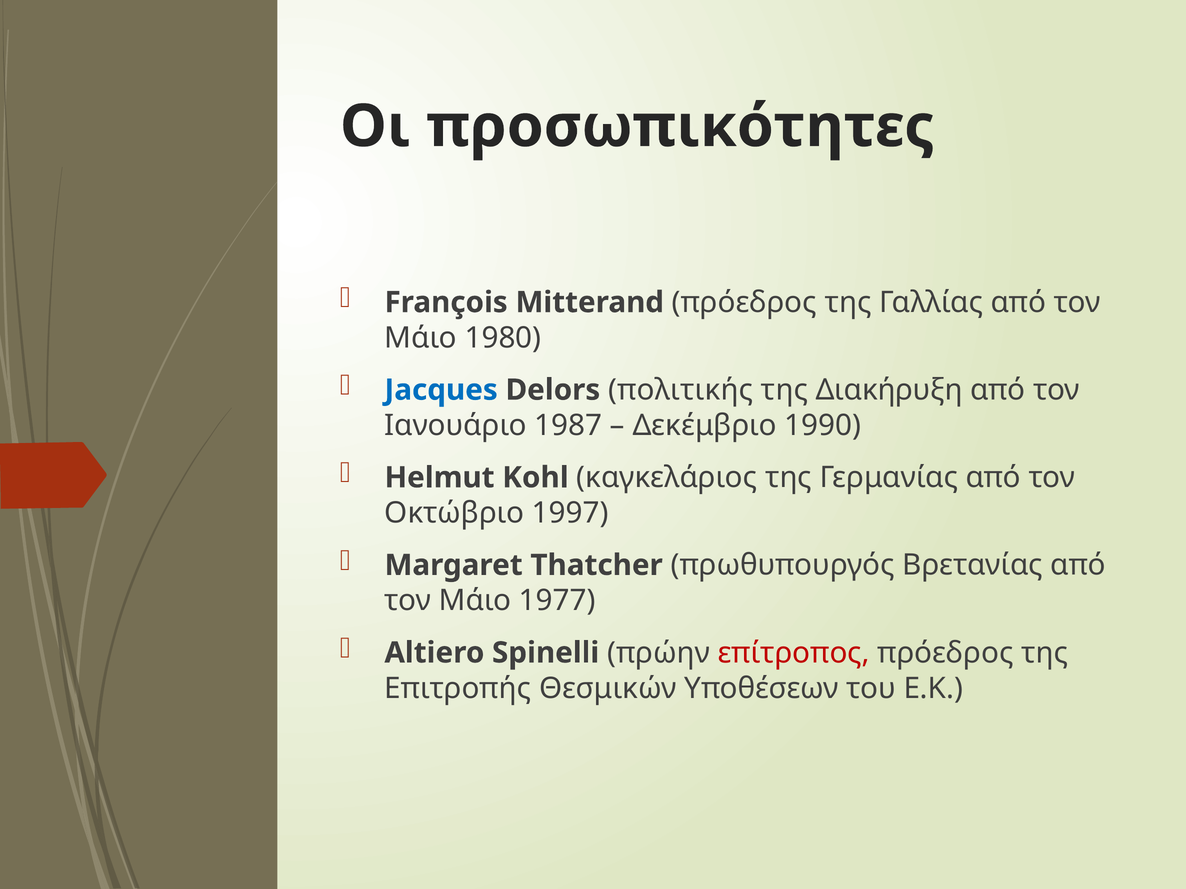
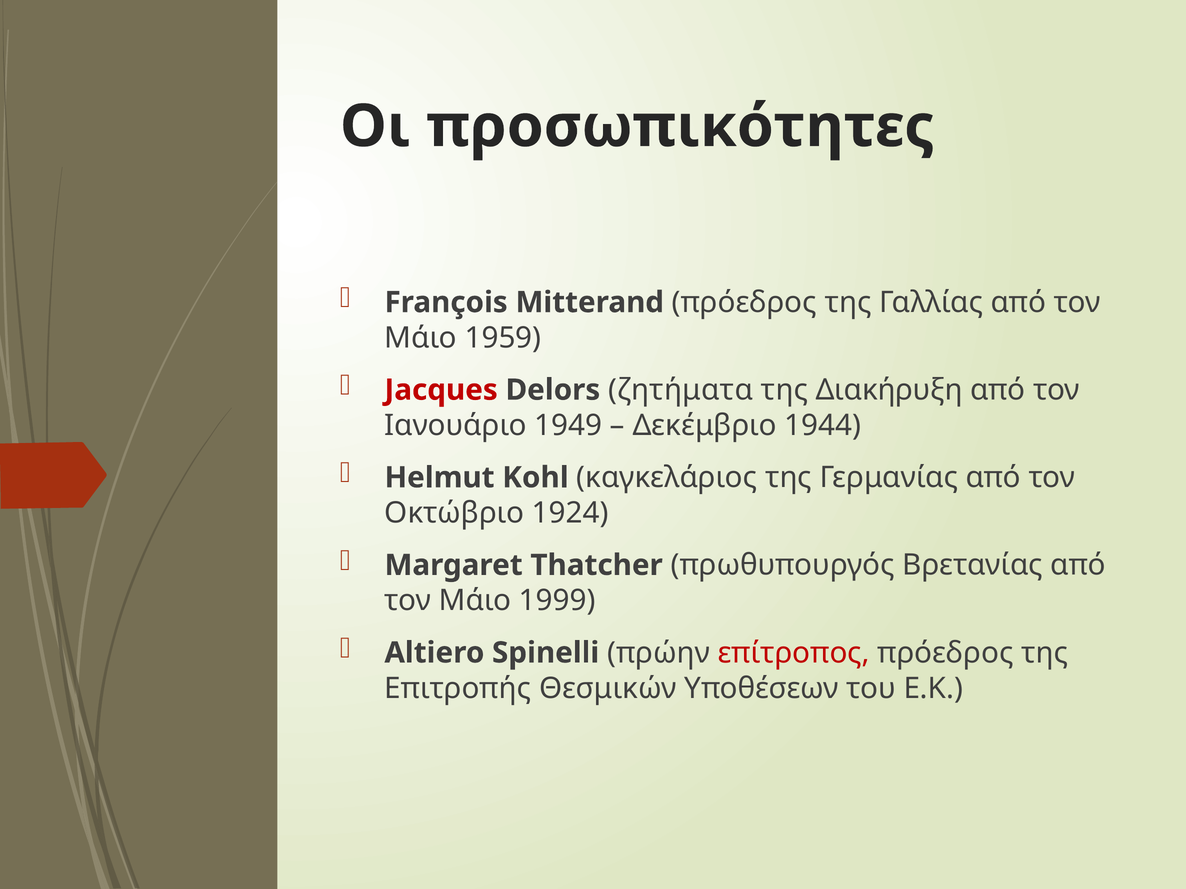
1980: 1980 -> 1959 (503, 338)
Jacques colour: blue -> red (441, 390)
πολιτικής: πολιτικής -> ζητήματα (681, 390)
1987: 1987 -> 1949 (568, 426)
1990: 1990 -> 1944 (823, 426)
1997: 1997 -> 1924 (570, 513)
1977: 1977 -> 1999 (557, 601)
